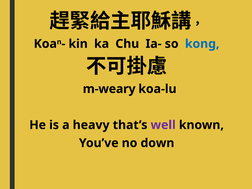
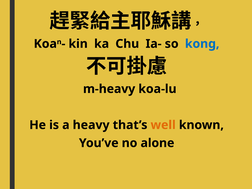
m-weary: m-weary -> m-heavy (109, 89)
well colour: purple -> orange (163, 125)
down: down -> alone (157, 143)
